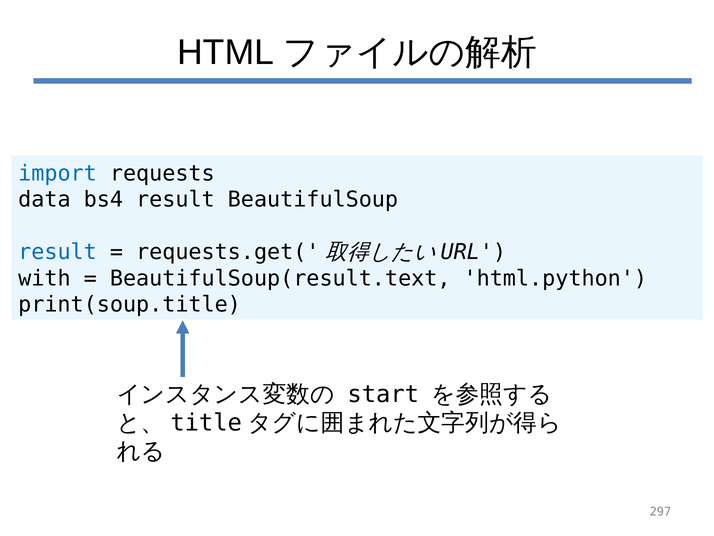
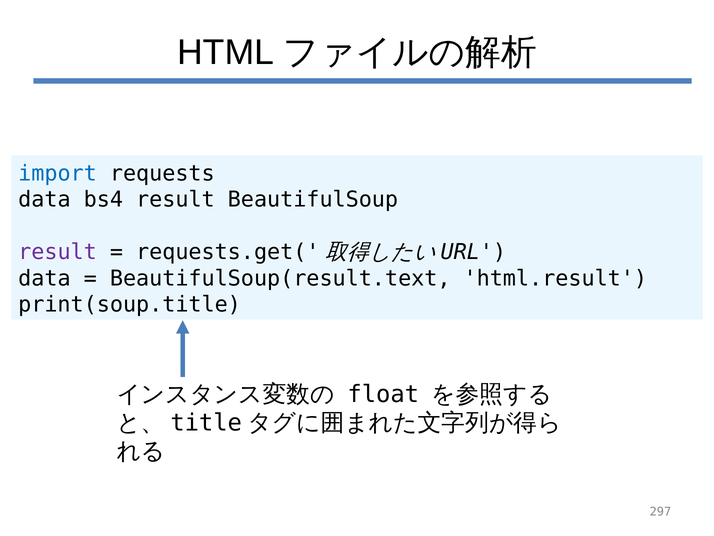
result colour: blue -> purple (58, 252)
with: with -> data (44, 278)
html.python: html.python -> html.result (555, 278)
start: start -> float (383, 394)
